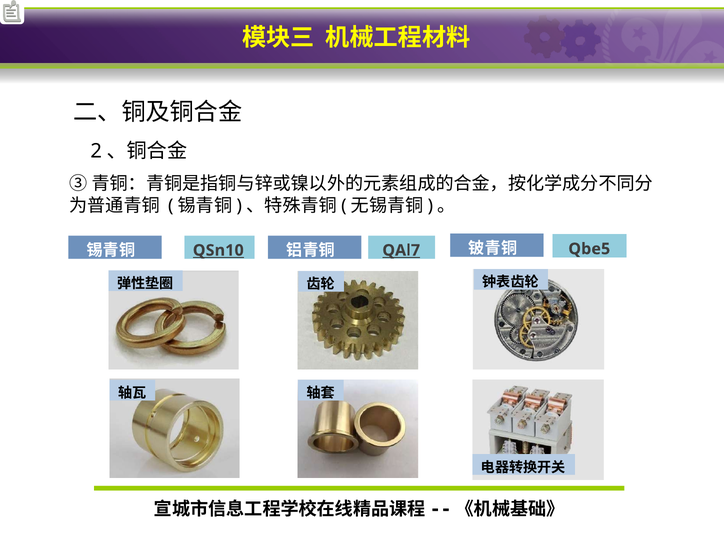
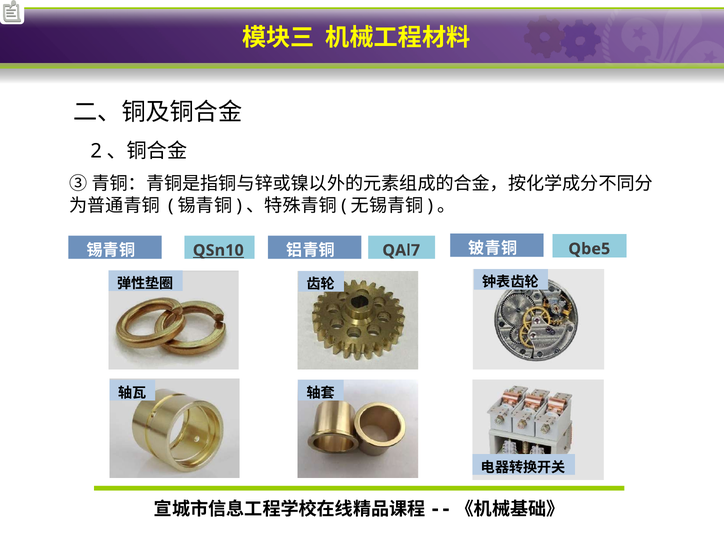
QAl7 underline: present -> none (401, 250)
